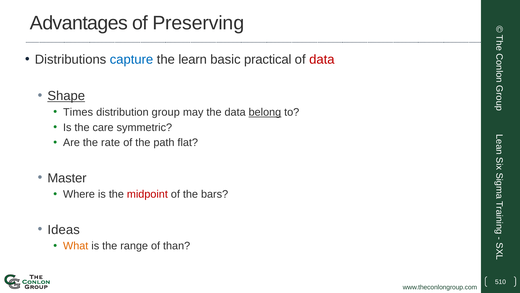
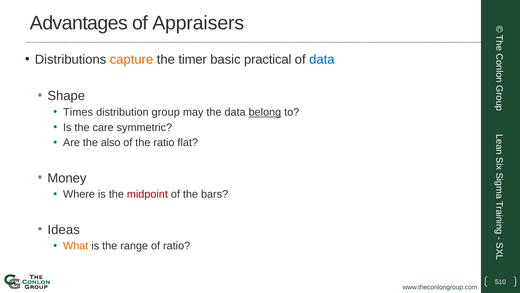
Preserving: Preserving -> Appraisers (198, 23)
capture colour: blue -> orange (132, 59)
learn: learn -> timer (193, 59)
data colour: red -> blue (322, 59)
Shape underline: present -> none (66, 96)
rate: rate -> also (111, 143)
the path: path -> ratio (164, 143)
Master: Master -> Money (67, 178)
of than: than -> ratio (177, 246)
